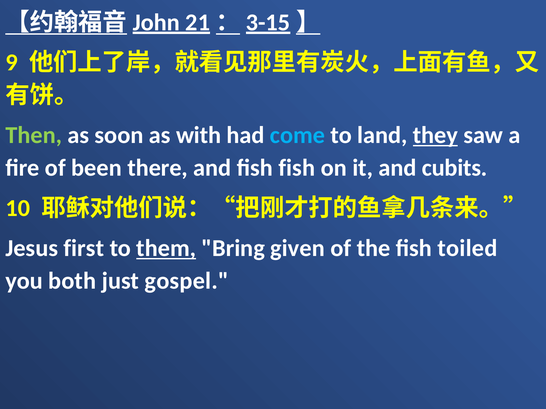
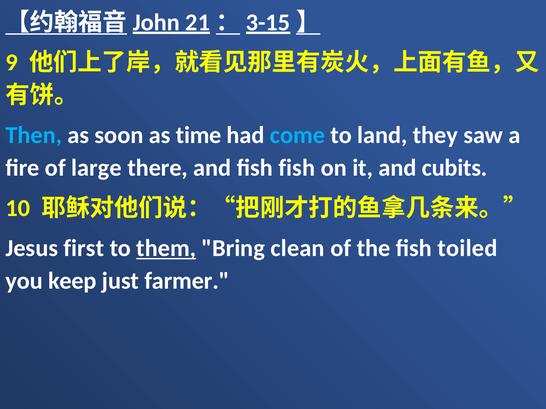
Then colour: light green -> light blue (34, 135)
with: with -> time (199, 135)
they underline: present -> none (435, 135)
been: been -> large (96, 168)
given: given -> clean (298, 248)
both: both -> keep (72, 281)
gospel: gospel -> farmer (187, 281)
